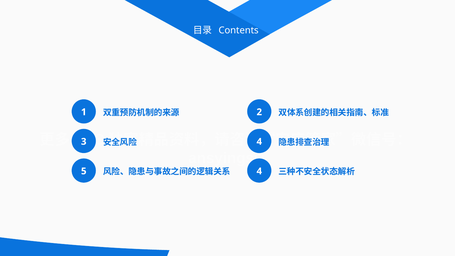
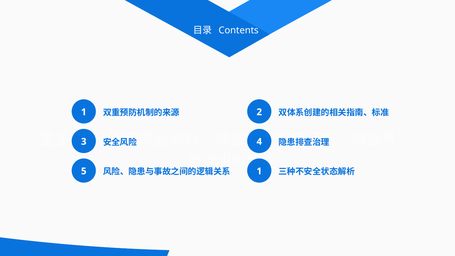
4: 4 -> 1 (259, 171)
